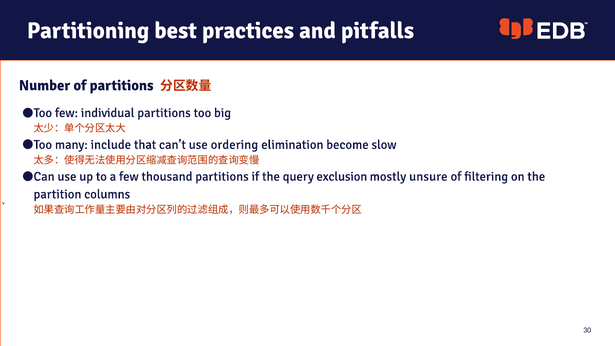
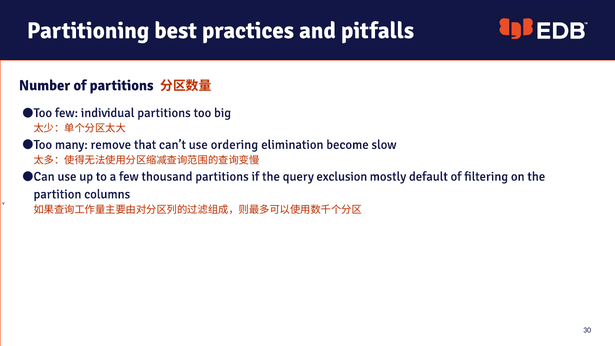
include: include -> remove (111, 145)
unsure: unsure -> default (428, 176)
